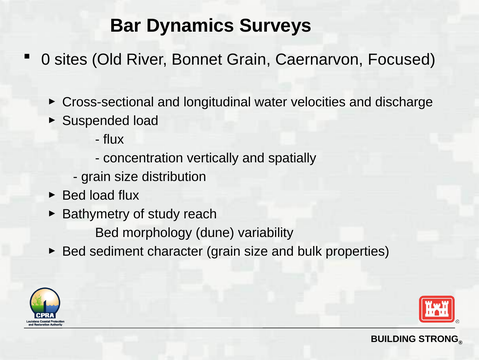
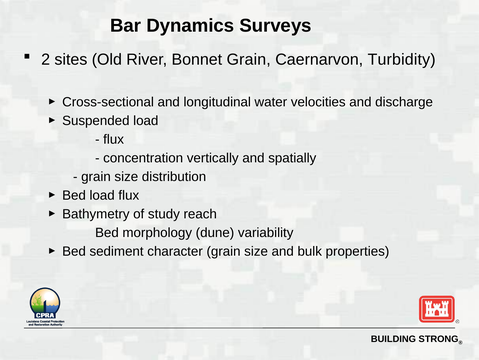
0: 0 -> 2 (46, 59)
Focused: Focused -> Turbidity (402, 59)
